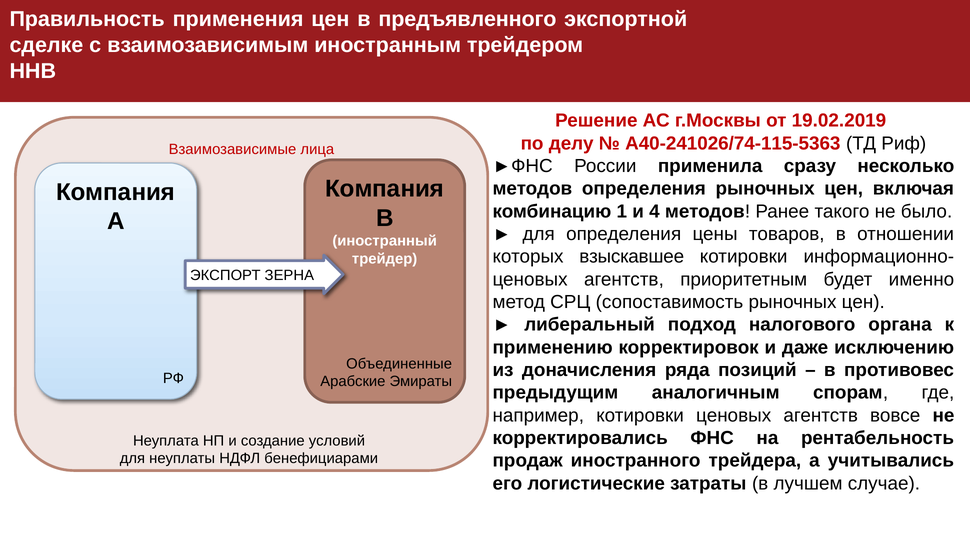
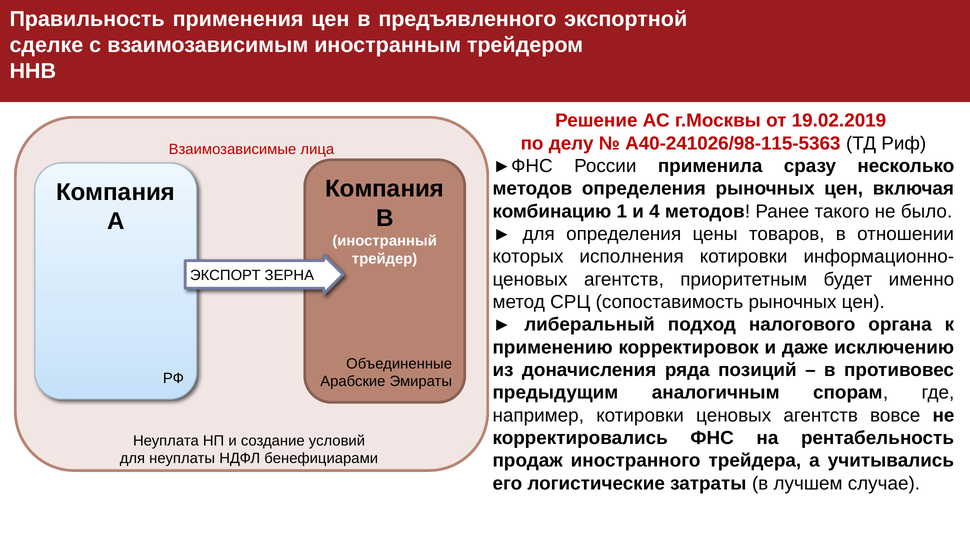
А40-241026/74-115-5363: А40-241026/74-115-5363 -> А40-241026/98-115-5363 (733, 143)
взыскавшее: взыскавшее -> исполнения (632, 257)
